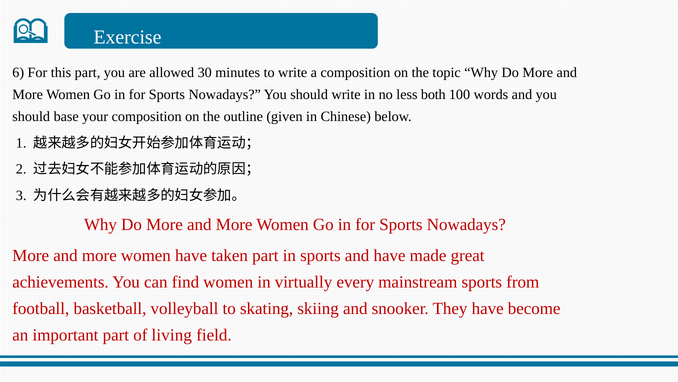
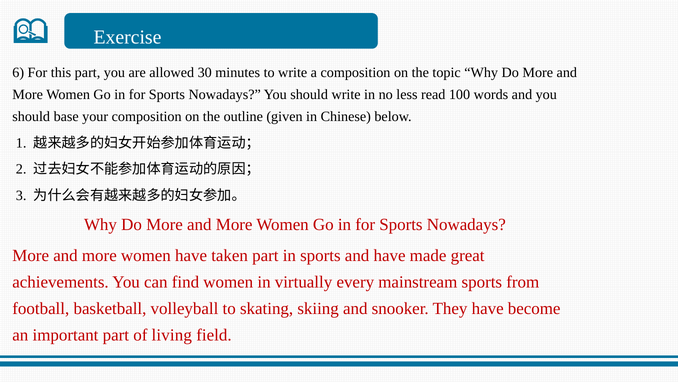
both: both -> read (433, 94)
